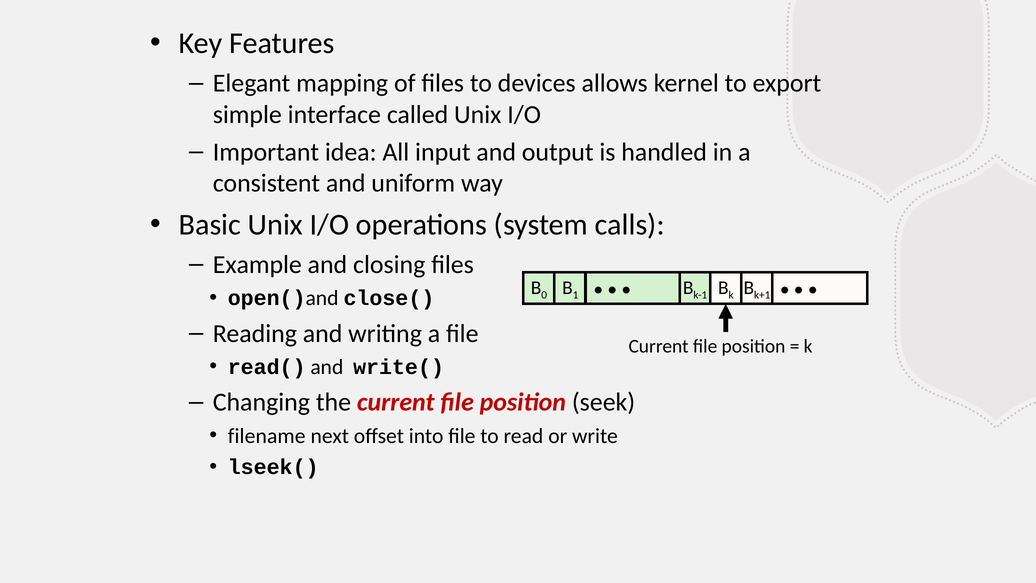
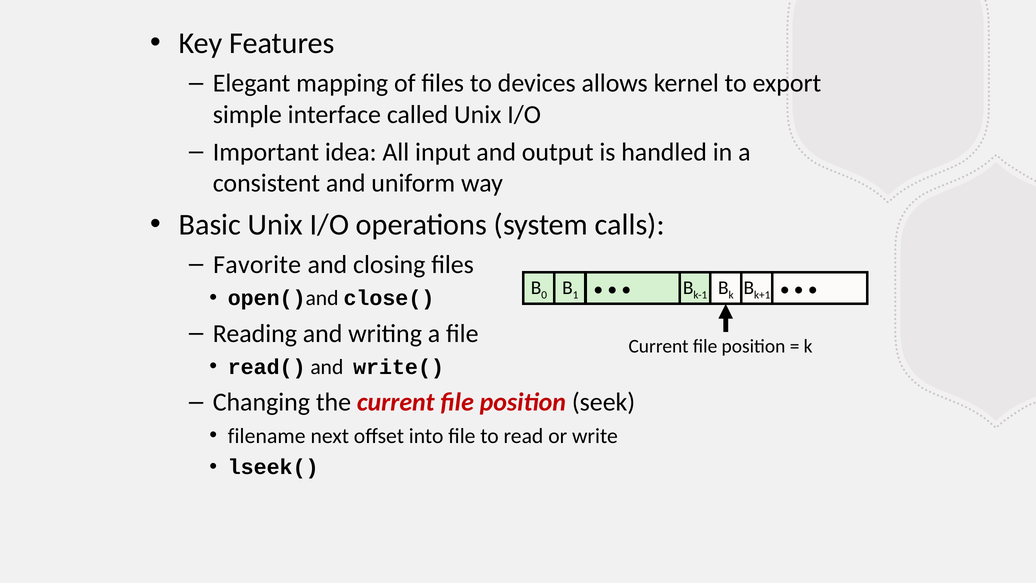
Example: Example -> Favorite (257, 264)
